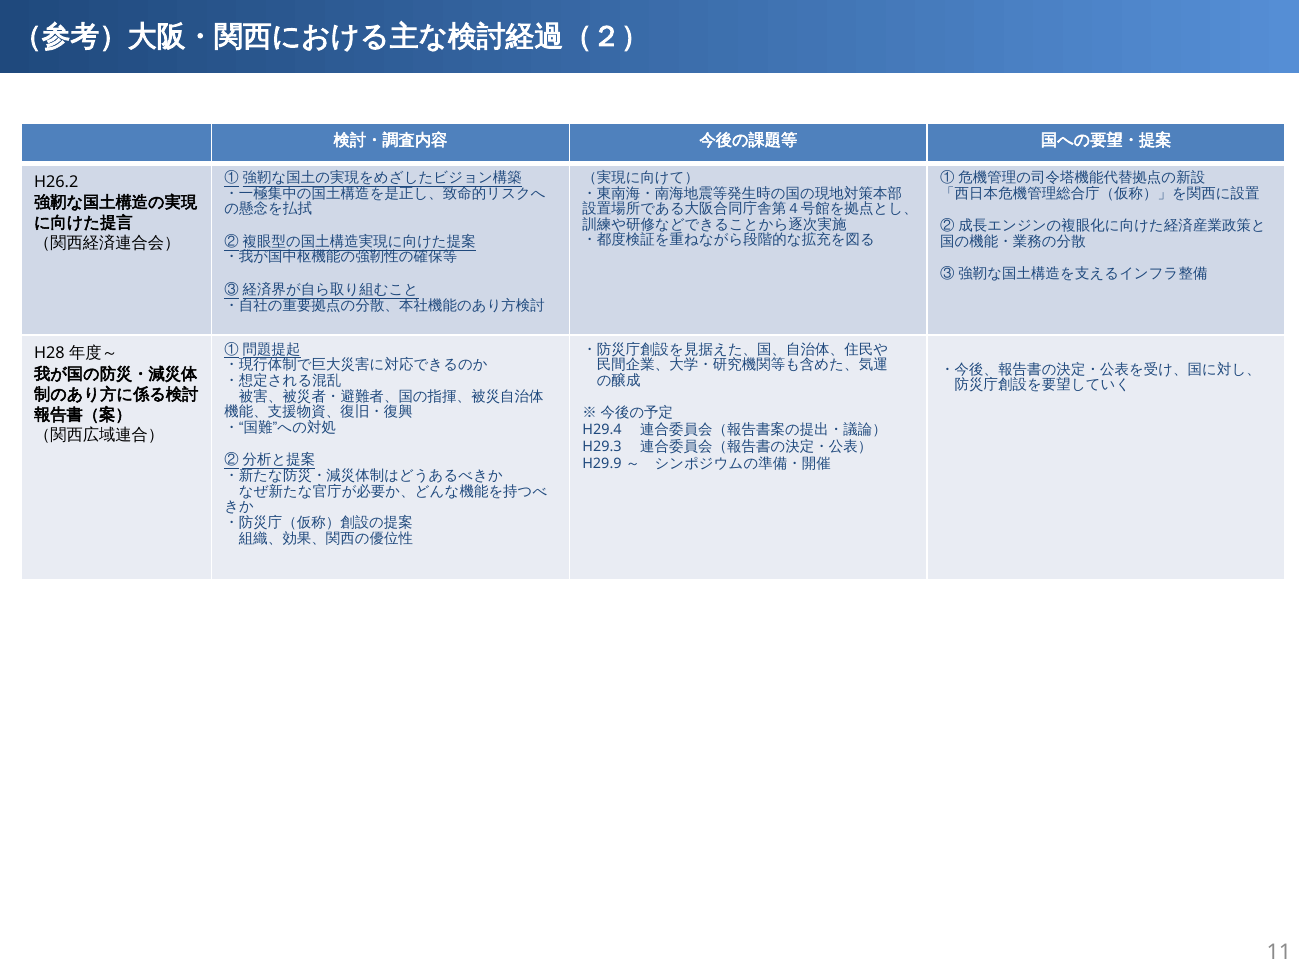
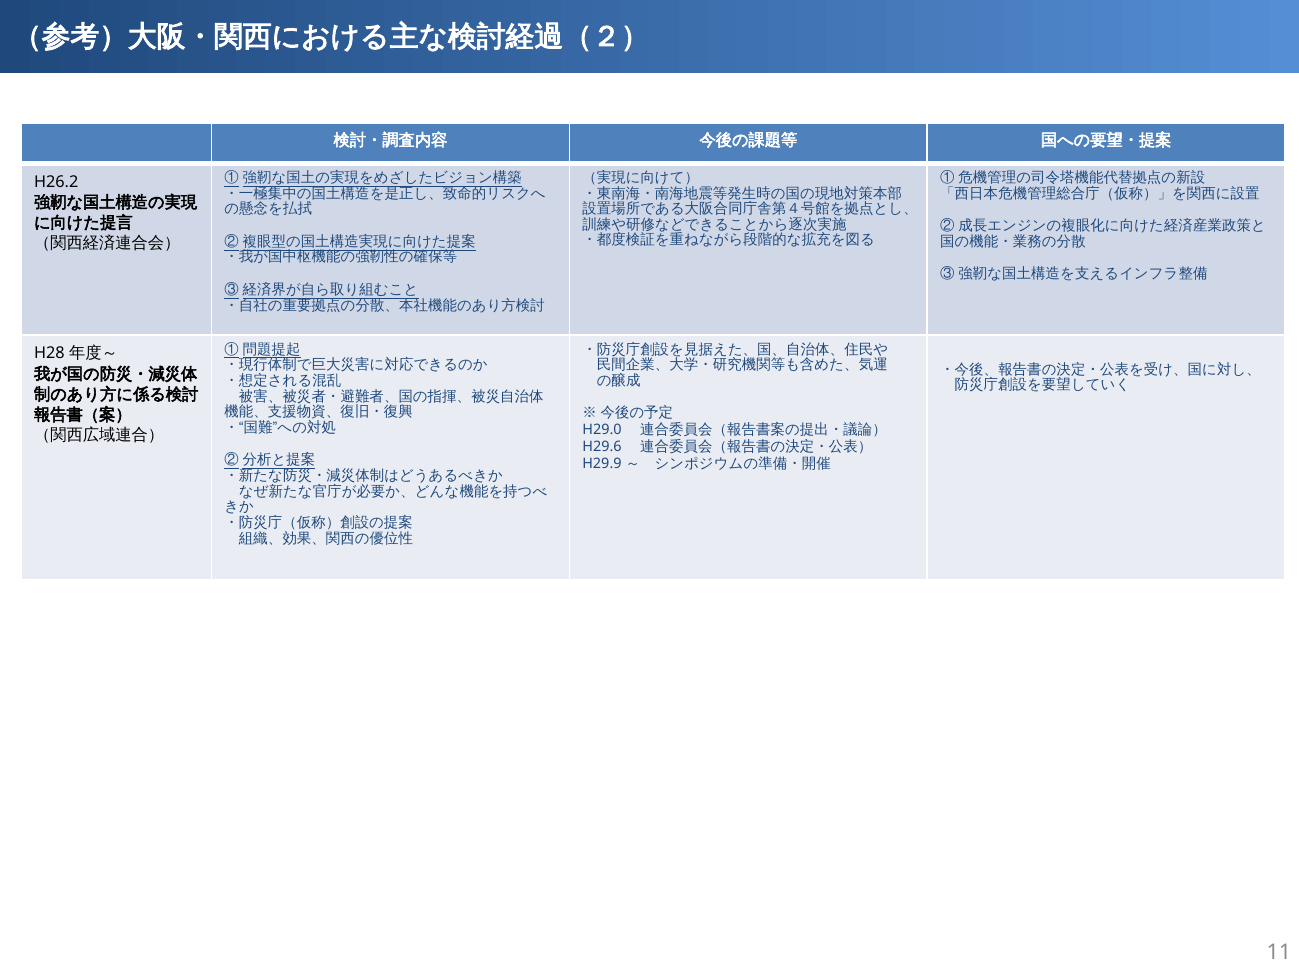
H29.4: H29.4 -> H29.0 (602, 430)
H29.3: H29.3 -> H29.6 (602, 447)
